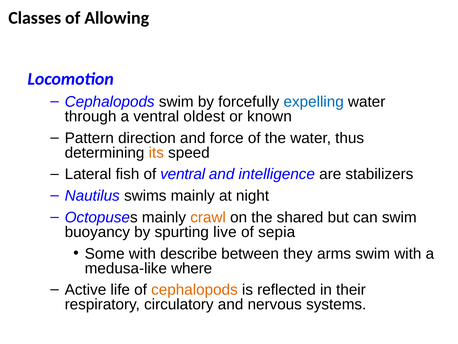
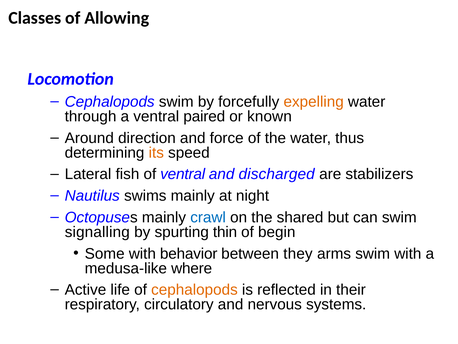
expelling colour: blue -> orange (314, 102)
oldest: oldest -> paired (204, 116)
Pattern: Pattern -> Around (89, 138)
intelligence: intelligence -> discharged (277, 174)
crawl colour: orange -> blue (208, 217)
buoyancy: buoyancy -> signalling (97, 232)
live: live -> thin (225, 232)
sepia: sepia -> begin (277, 232)
describe: describe -> behavior (189, 253)
